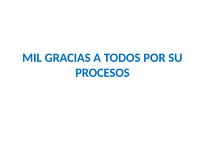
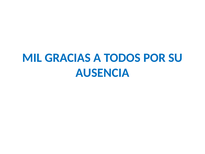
PROCESOS: PROCESOS -> AUSENCIA (102, 73)
